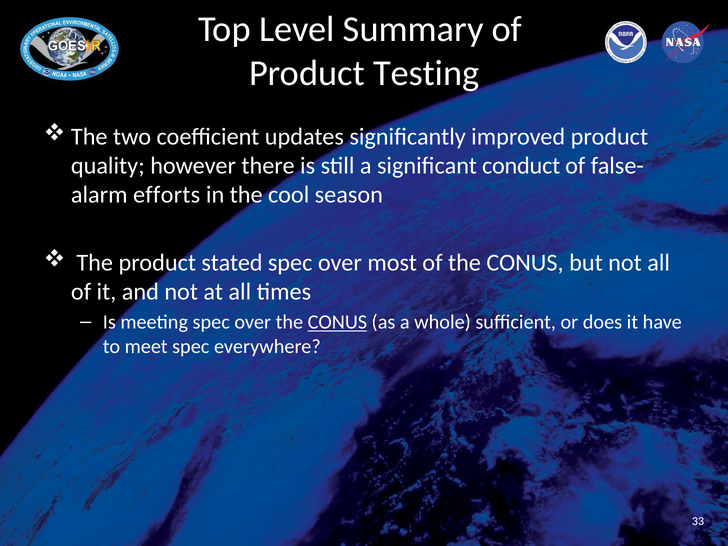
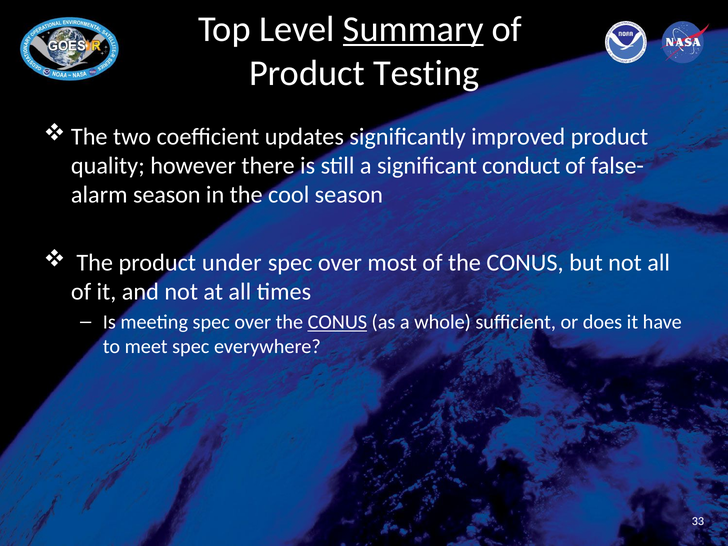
Summary underline: none -> present (413, 29)
efforts: efforts -> season (167, 195)
stated: stated -> under (232, 263)
